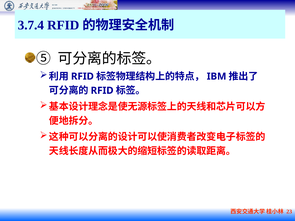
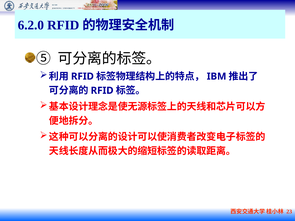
3.7.4: 3.7.4 -> 6.2.0 (31, 25)
